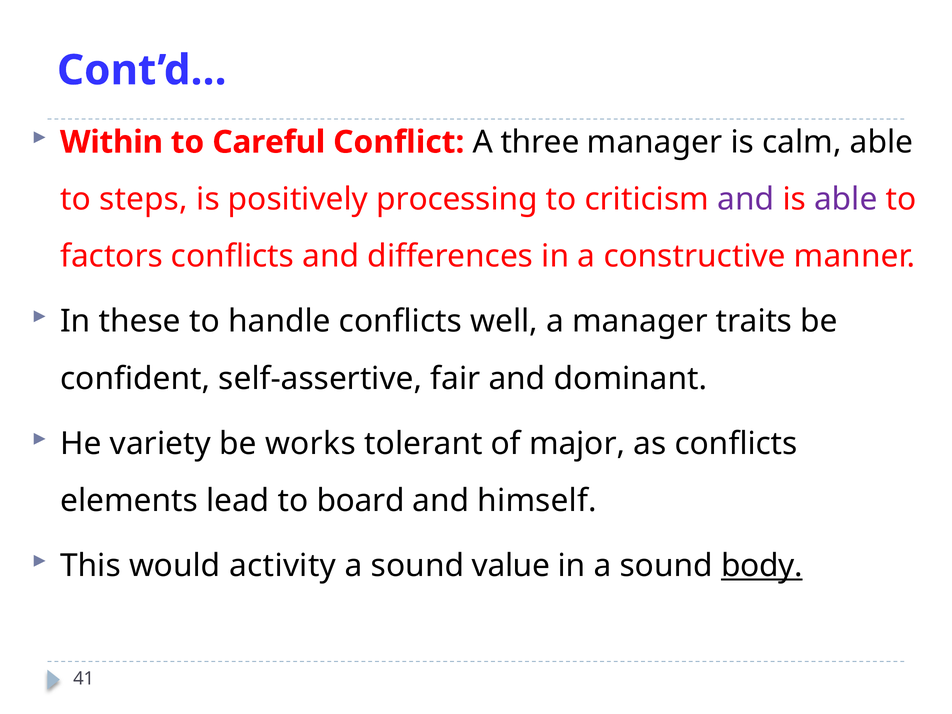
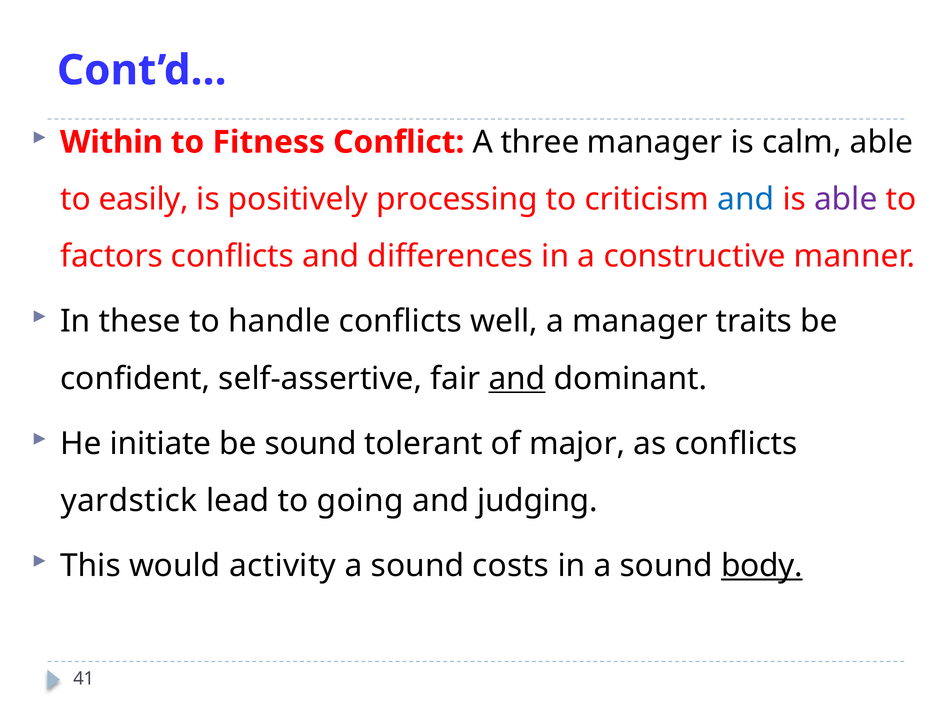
Careful: Careful -> Fitness (269, 142)
steps: steps -> easily (144, 199)
and colour: purple -> blue (746, 199)
and underline: none -> present (517, 379)
variety: variety -> initiate (161, 444)
be works: works -> sound (311, 444)
elements: elements -> yardstick (129, 501)
board: board -> going (360, 501)
himself: himself -> judging (537, 501)
value: value -> costs (511, 566)
